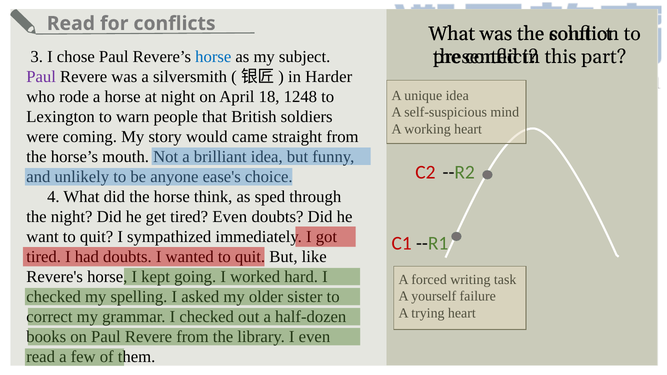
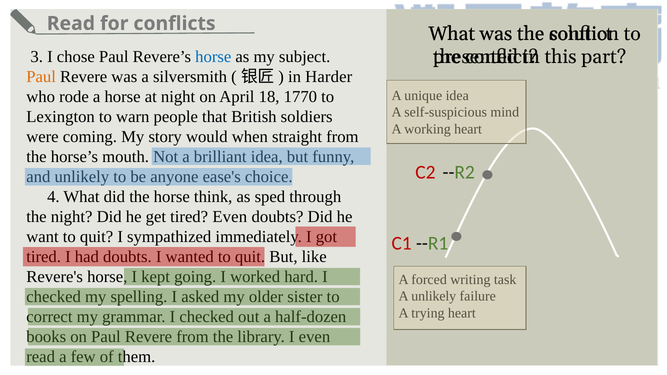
Paul colour: purple -> orange (41, 77)
1248: 1248 -> 1770 (300, 97)
came: came -> when (250, 137)
A yourself: yourself -> unlikely (434, 297)
